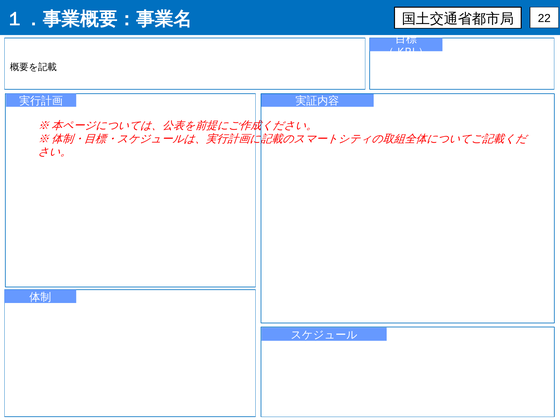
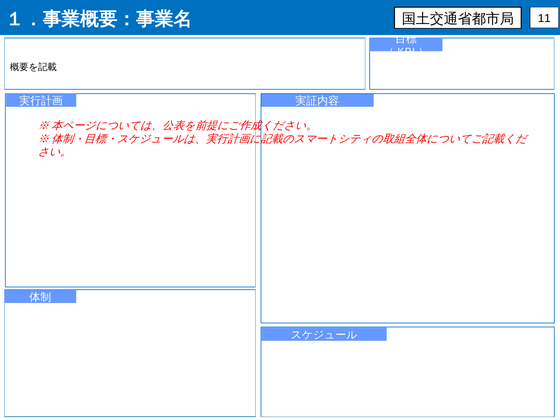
22: 22 -> 11 (544, 18)
